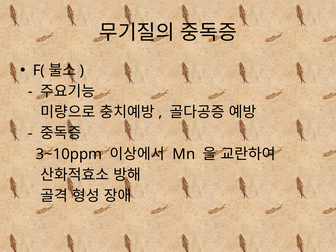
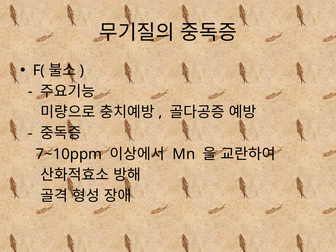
3~10ppm: 3~10ppm -> 7~10ppm (69, 154)
